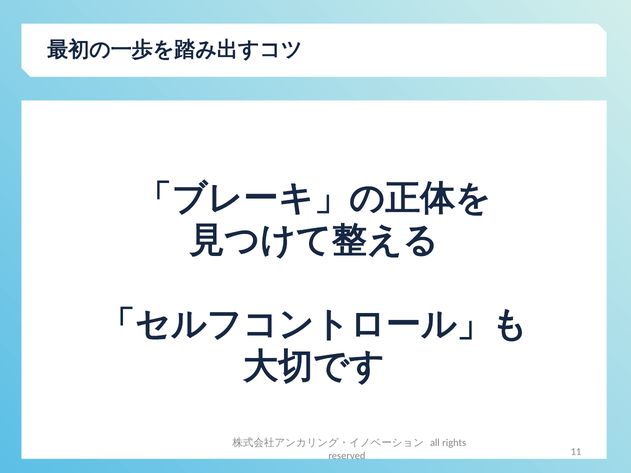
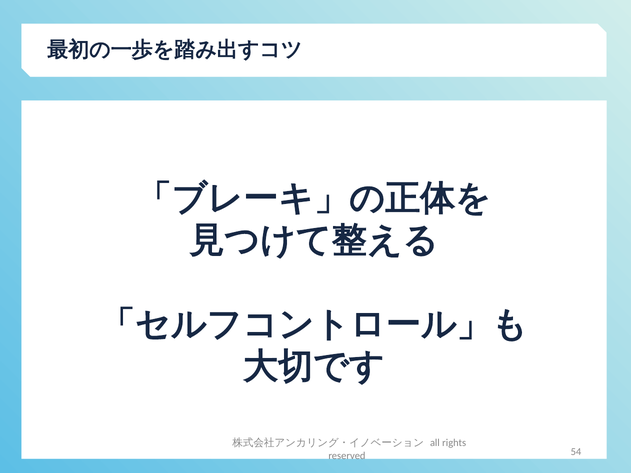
11: 11 -> 54 (576, 452)
